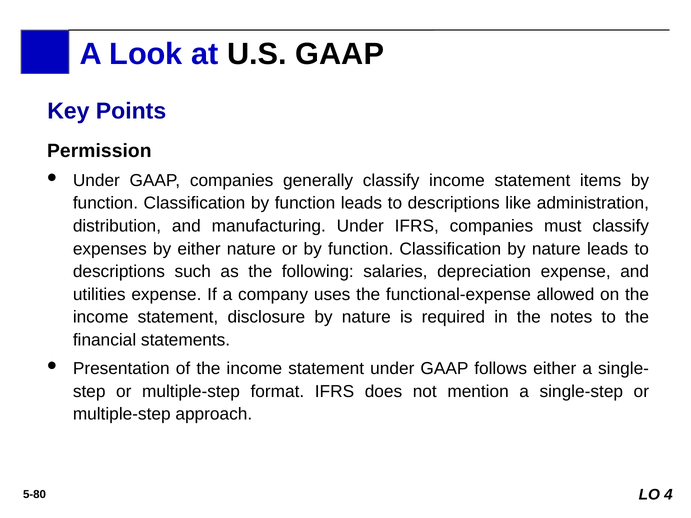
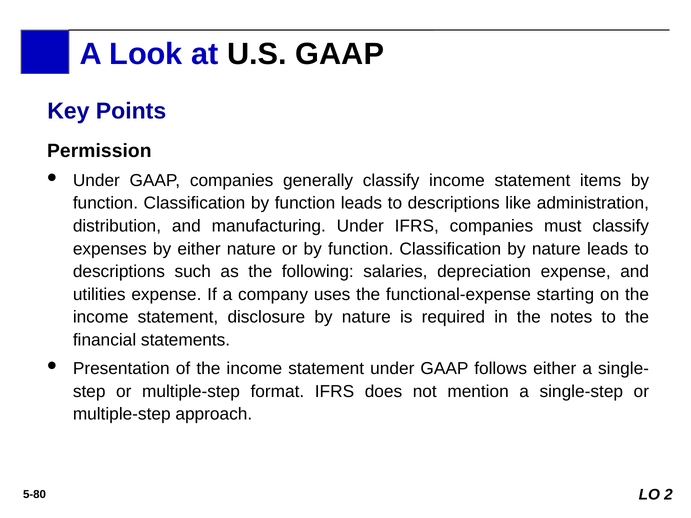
allowed: allowed -> starting (565, 295)
4: 4 -> 2 (668, 495)
